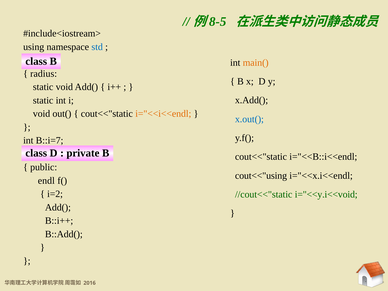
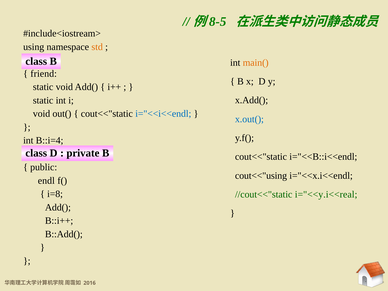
std colour: blue -> orange (97, 47)
radius: radius -> friend (44, 74)
i="<<i<<endl colour: orange -> blue (163, 114)
B::i=7: B::i=7 -> B::i=4 (50, 140)
i=2: i=2 -> i=8 (55, 194)
i="<<y.i<<void: i="<<y.i<<void -> i="<<y.i<<real (326, 194)
